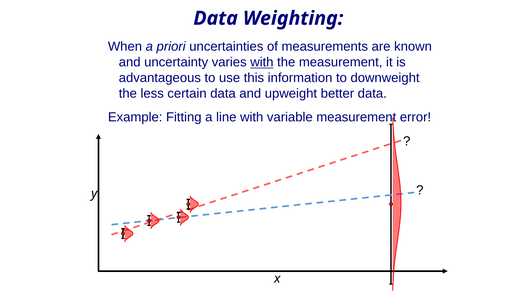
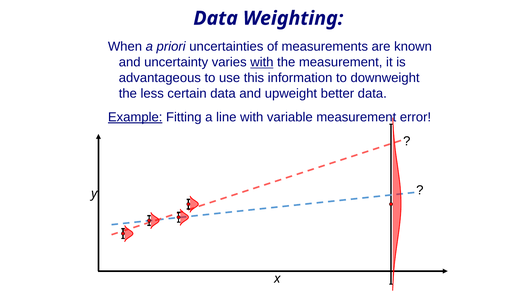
Example underline: none -> present (135, 117)
